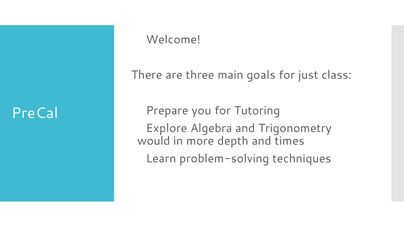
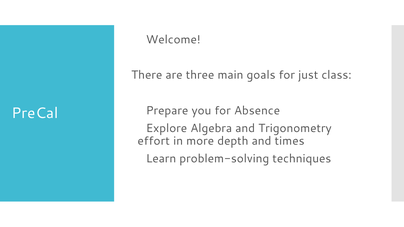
Tutoring: Tutoring -> Absence (257, 111)
would: would -> effort (154, 141)
